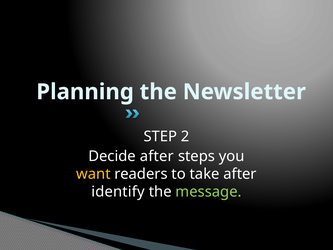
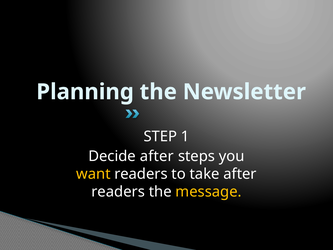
2: 2 -> 1 (185, 136)
identify: identify -> readers (118, 192)
message colour: light green -> yellow (209, 192)
